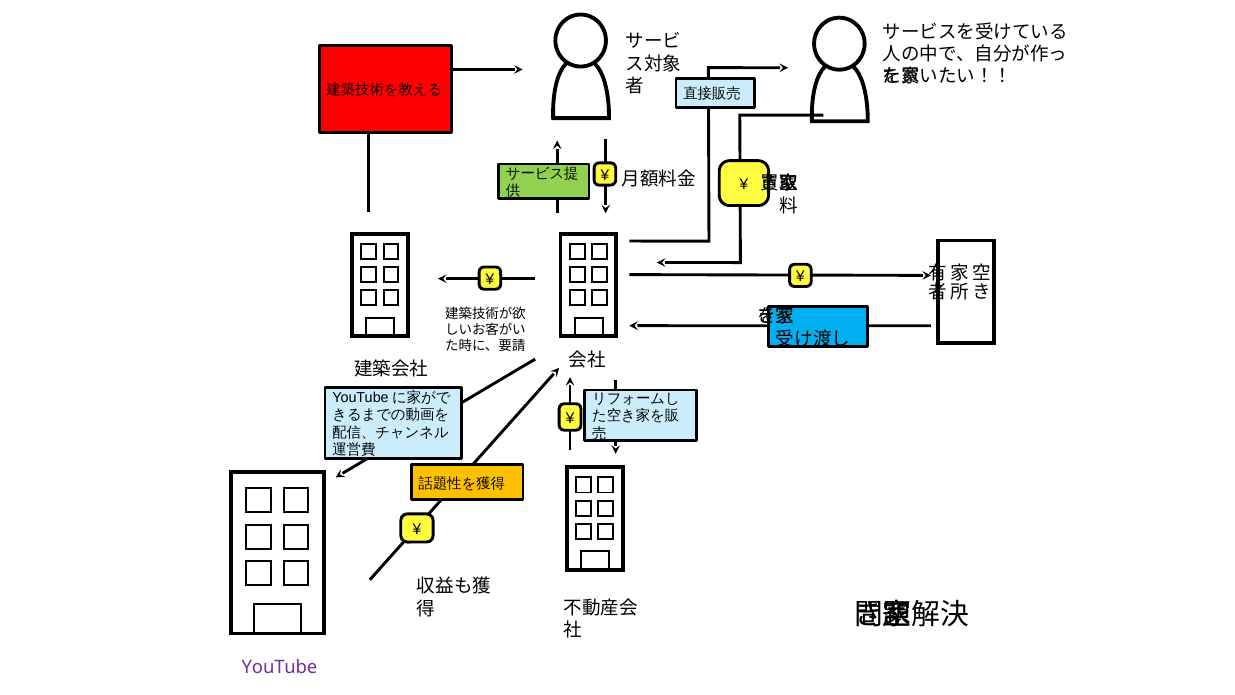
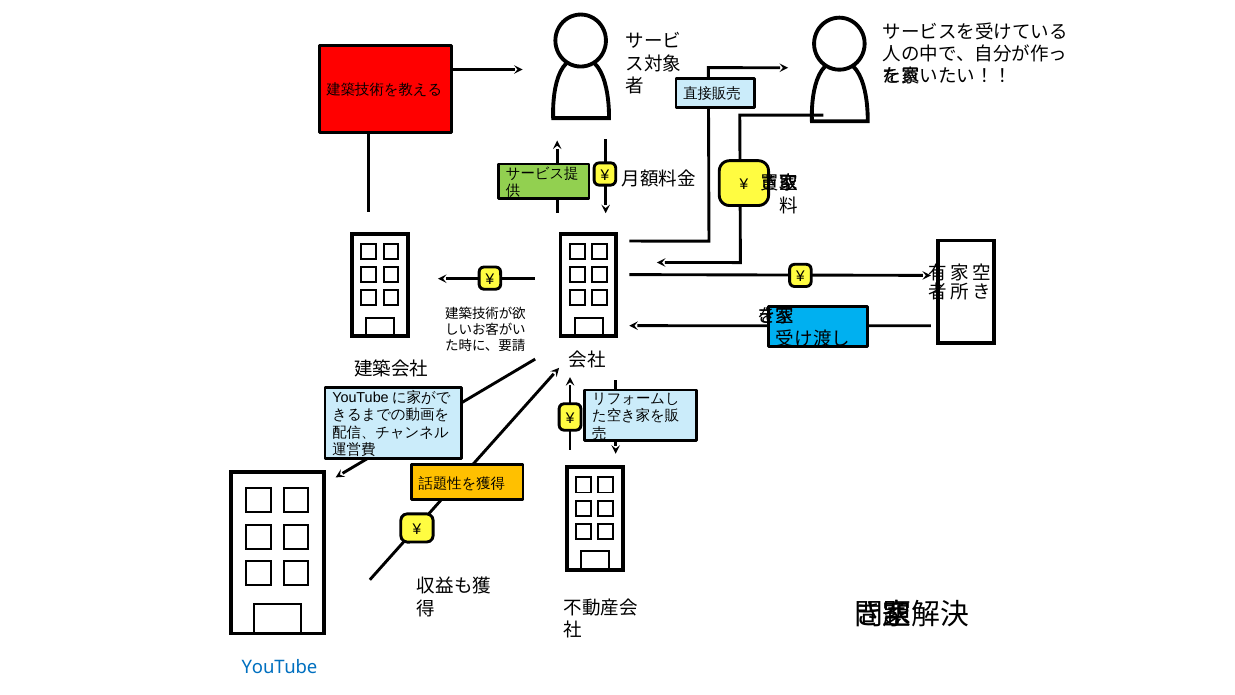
YouTube colour: purple -> blue (280, 667)
